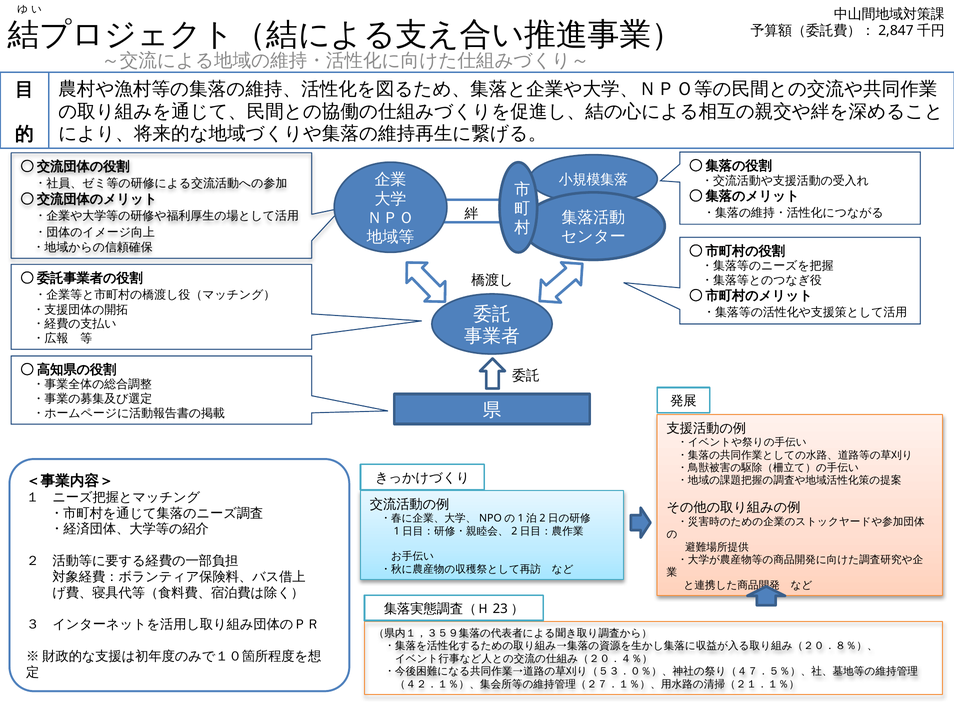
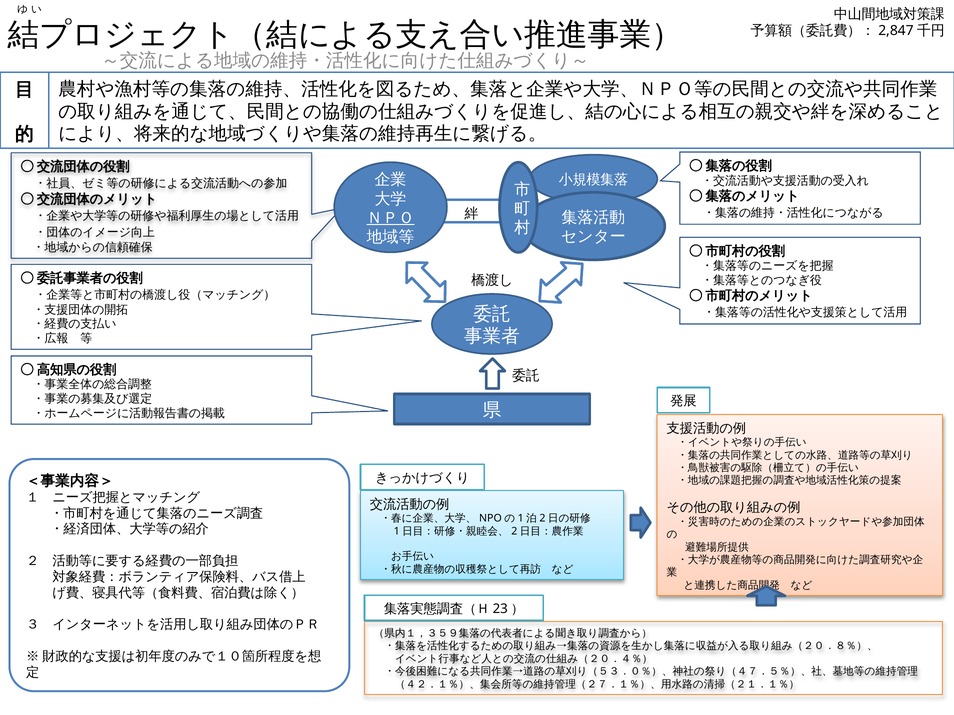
ＮＰＯ underline: none -> present (390, 218)
